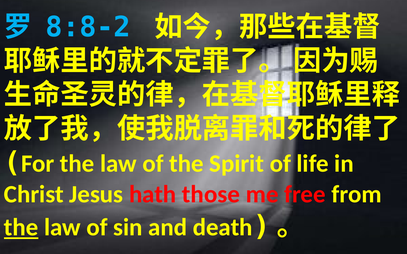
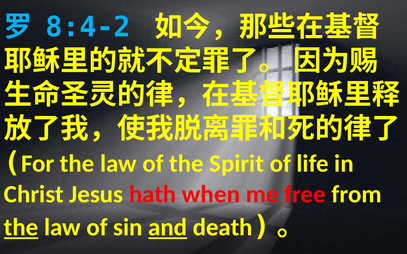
8:8-2: 8:8-2 -> 8:4-2 (88, 27)
those: those -> when (211, 195)
and underline: none -> present (168, 228)
